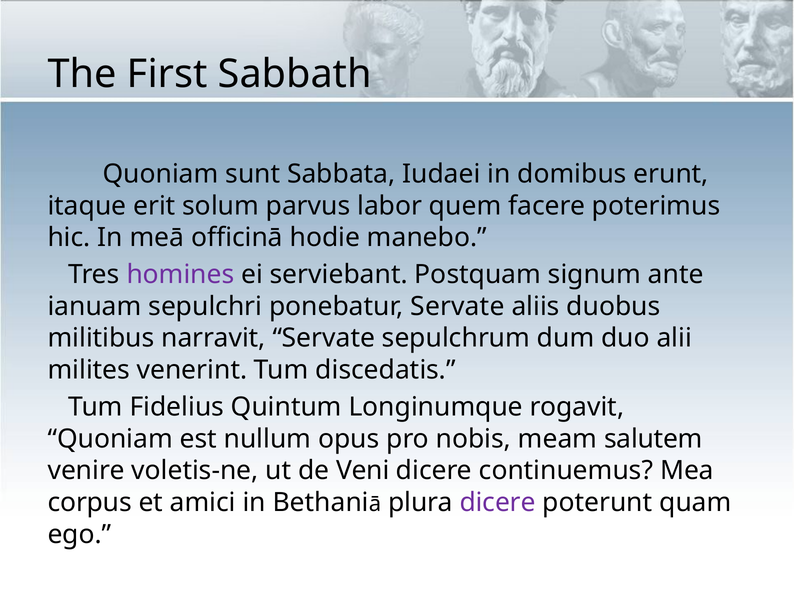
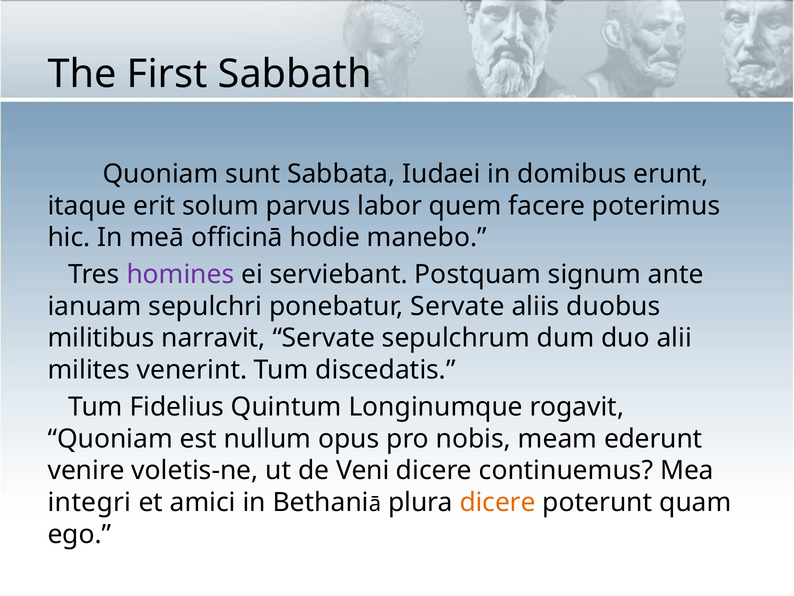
salutem: salutem -> ederunt (653, 439)
corpus: corpus -> integri (89, 502)
dicere colour: purple -> orange (498, 502)
